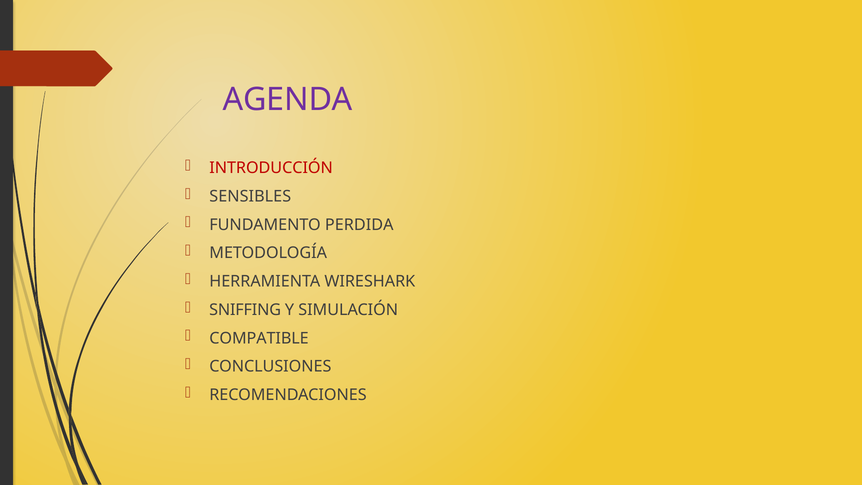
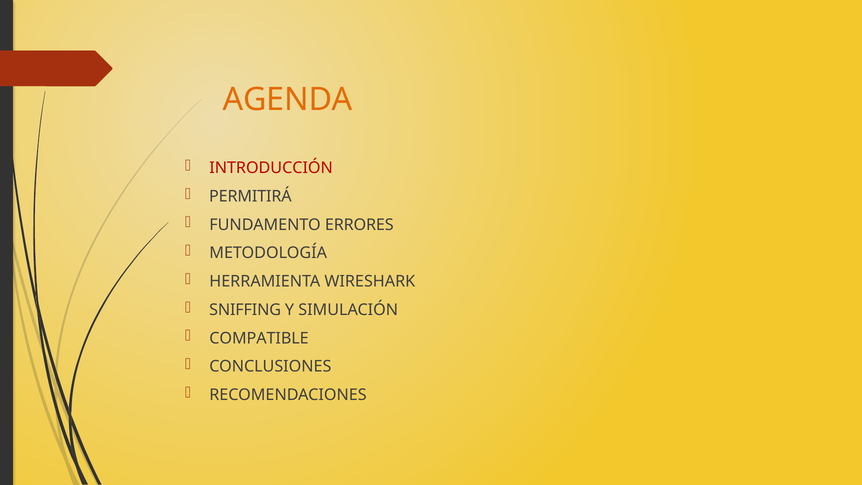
AGENDA colour: purple -> orange (288, 100)
SENSIBLES: SENSIBLES -> PERMITIRÁ (250, 196)
PERDIDA: PERDIDA -> ERRORES (359, 225)
